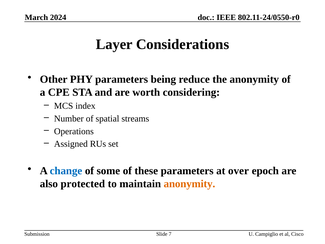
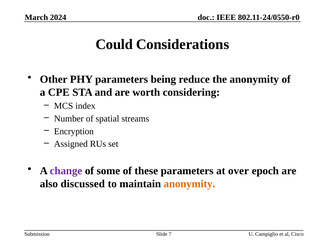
Layer: Layer -> Could (114, 44)
Operations: Operations -> Encryption (74, 131)
change colour: blue -> purple (66, 171)
protected: protected -> discussed (83, 184)
